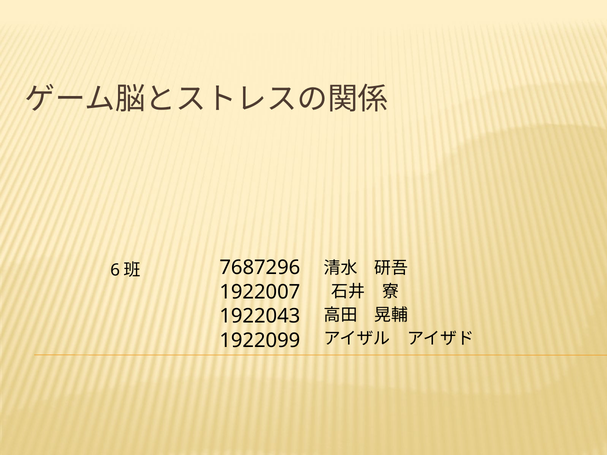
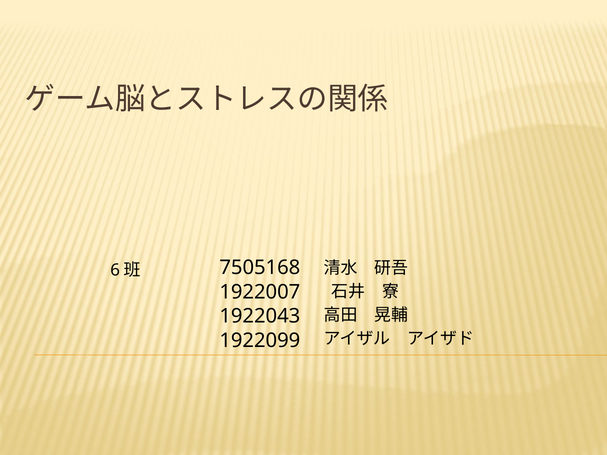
7687296: 7687296 -> 7505168 (260, 268)
